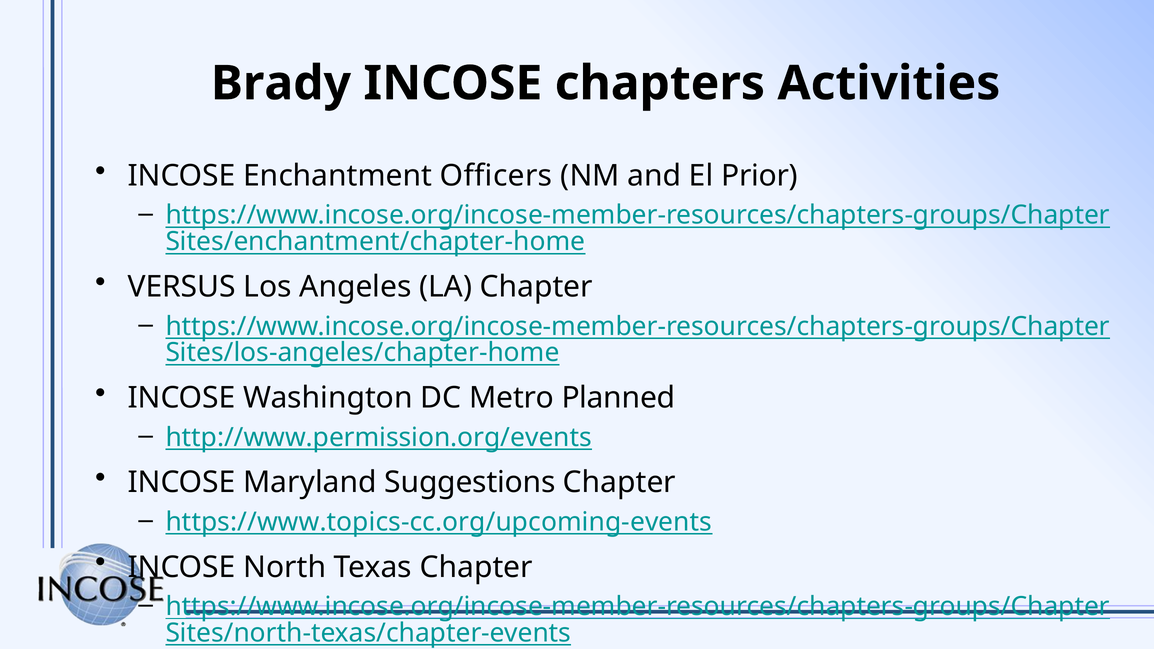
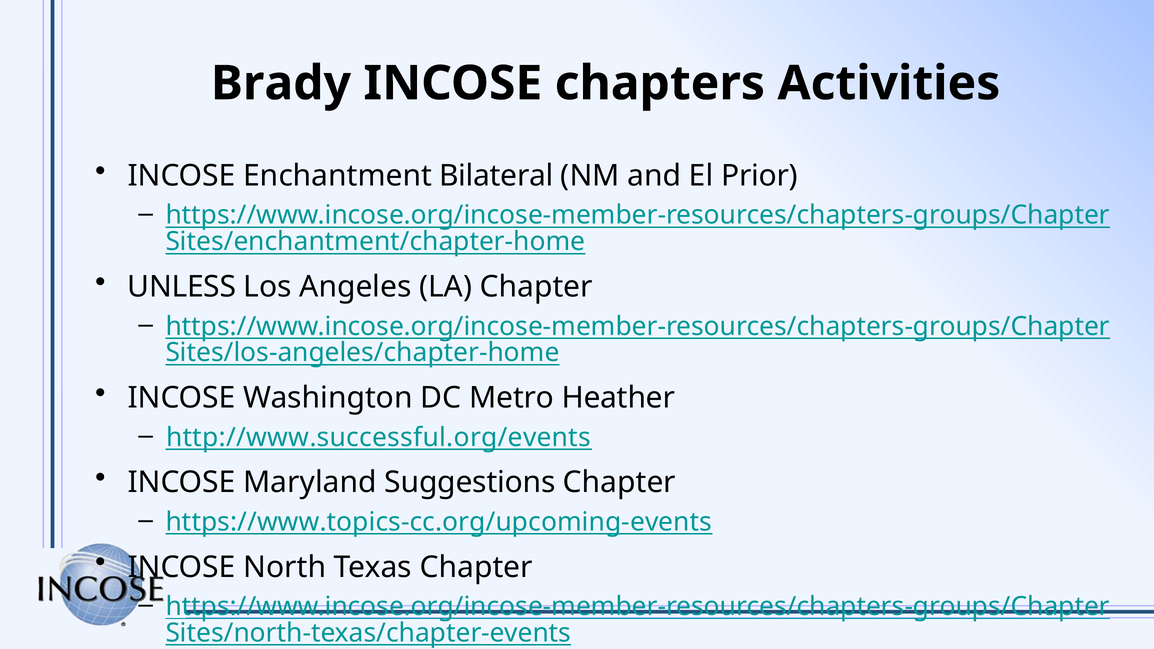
Officers: Officers -> Bilateral (496, 176)
VERSUS: VERSUS -> UNLESS (182, 287)
Planned: Planned -> Heather (618, 398)
http://www.permission.org/events: http://www.permission.org/events -> http://www.successful.org/events (379, 437)
